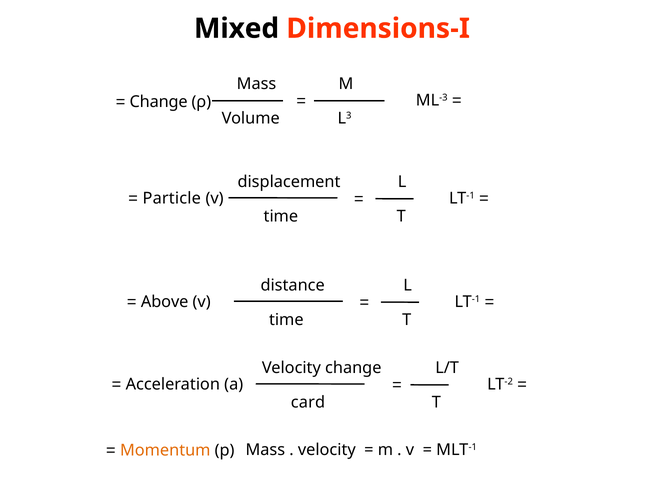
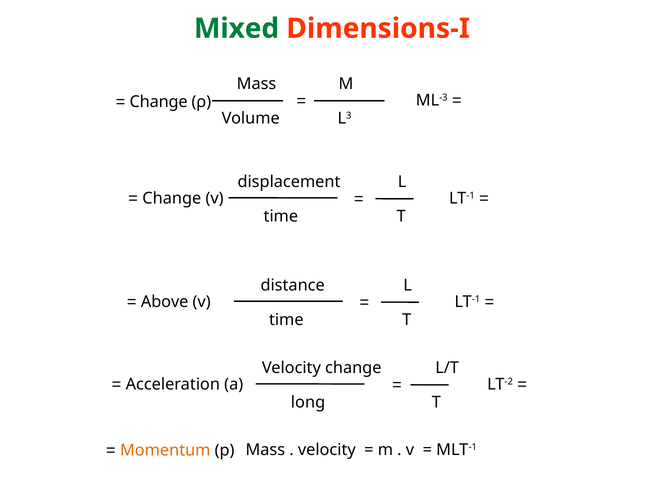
Mixed colour: black -> green (237, 28)
Particle: Particle -> Change (172, 198)
card: card -> long (308, 402)
